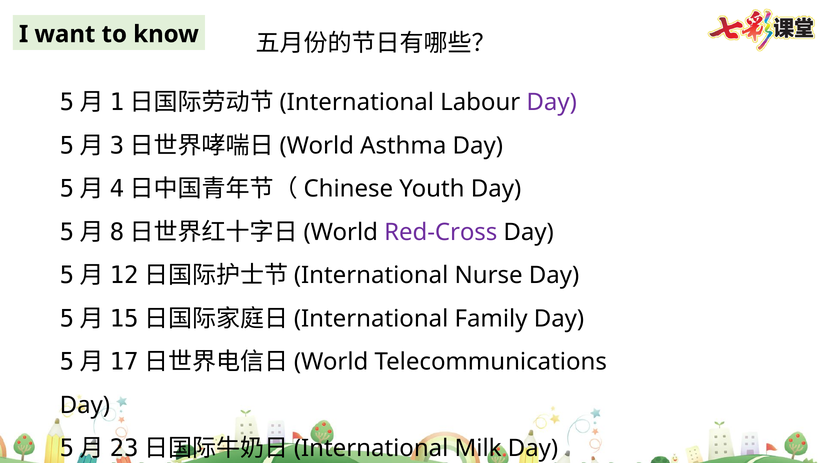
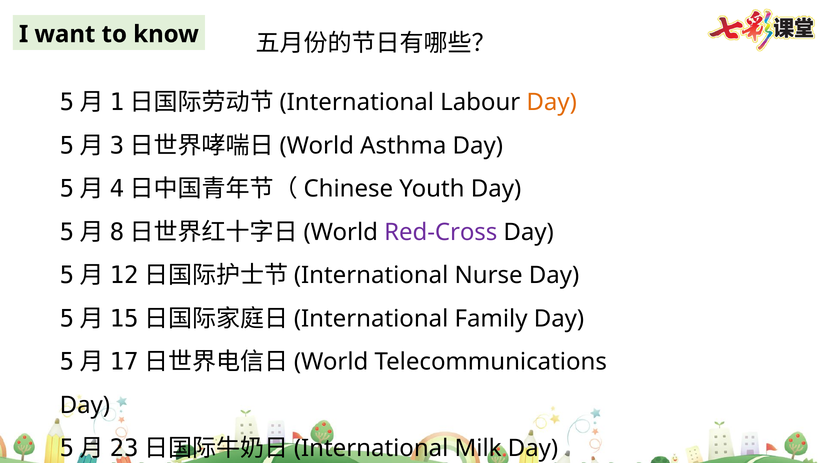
Day colour: purple -> orange (552, 103)
